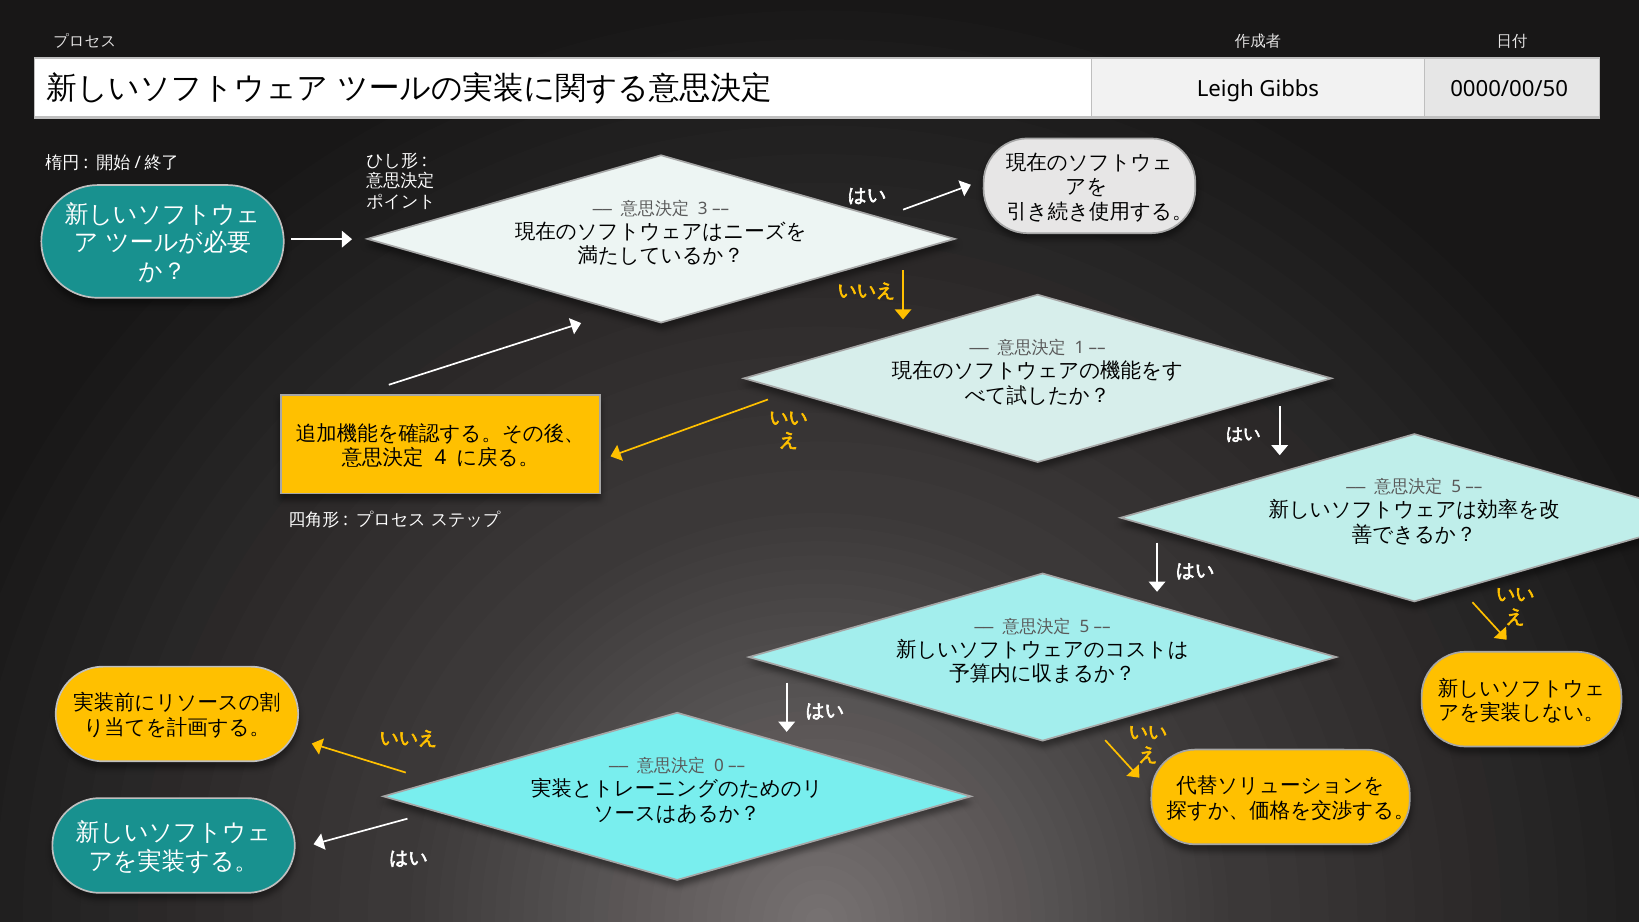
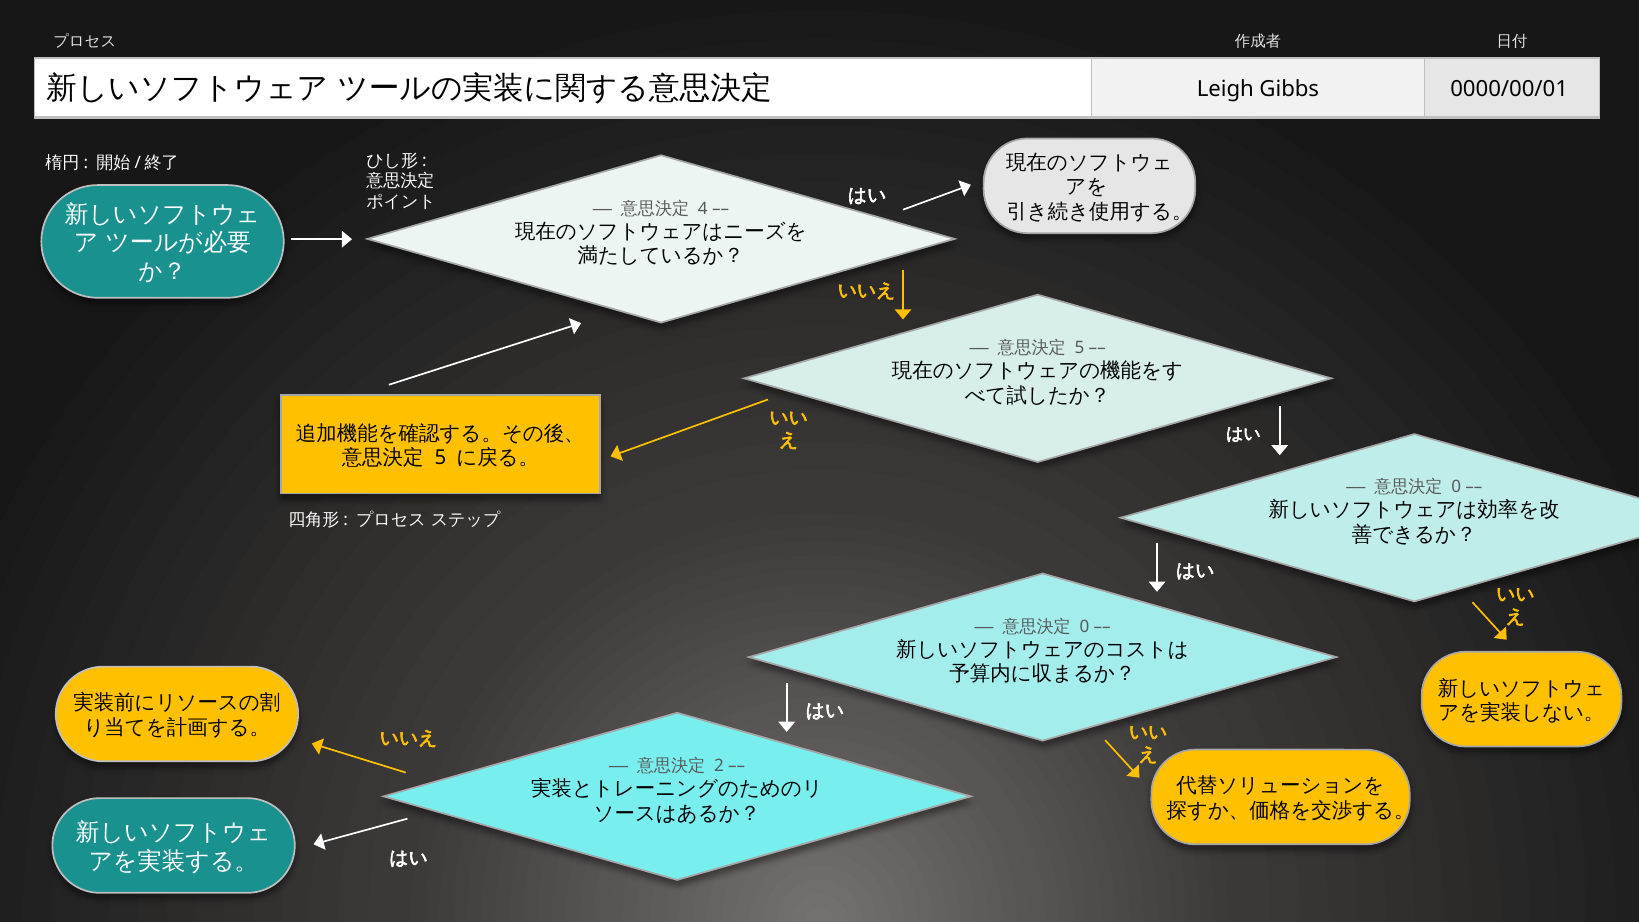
0000/00/50: 0000/00/50 -> 0000/00/01 (1509, 90)
3: 3 -> 4 (703, 209)
1: 1 -> 5 (1080, 348)
4: 4 -> 5 (440, 458)
5: 5 -> 0 (1456, 487)
5: 5 -> 0 (1084, 627)
0: 0 -> 2 (719, 766)
